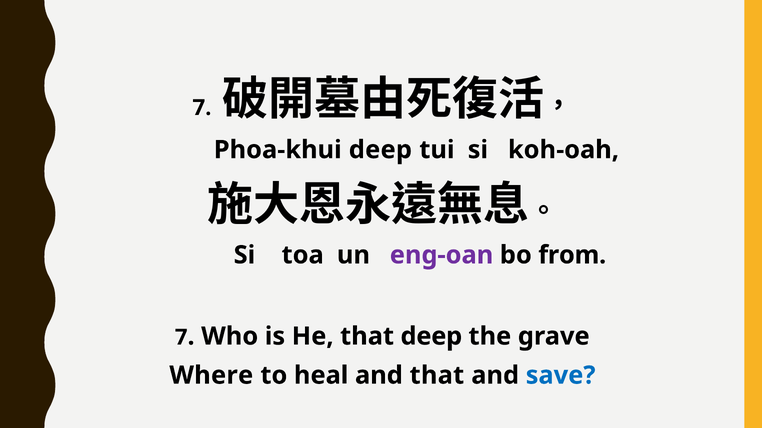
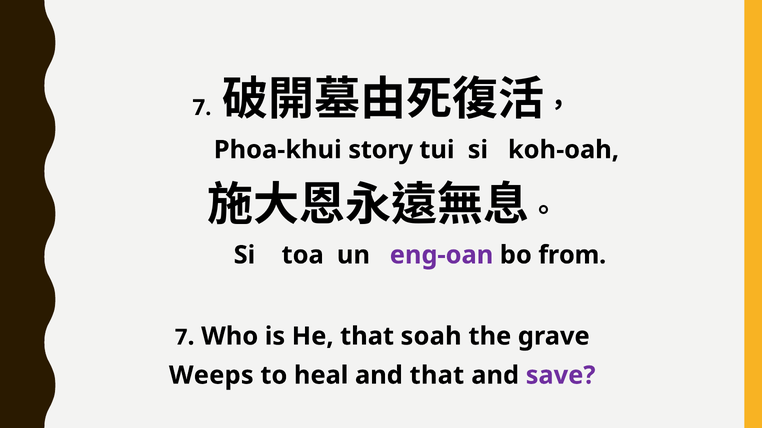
Phoa-khui deep: deep -> story (381, 150)
that deep: deep -> soah (431, 337)
Where: Where -> Weeps (211, 376)
save colour: blue -> purple (561, 376)
